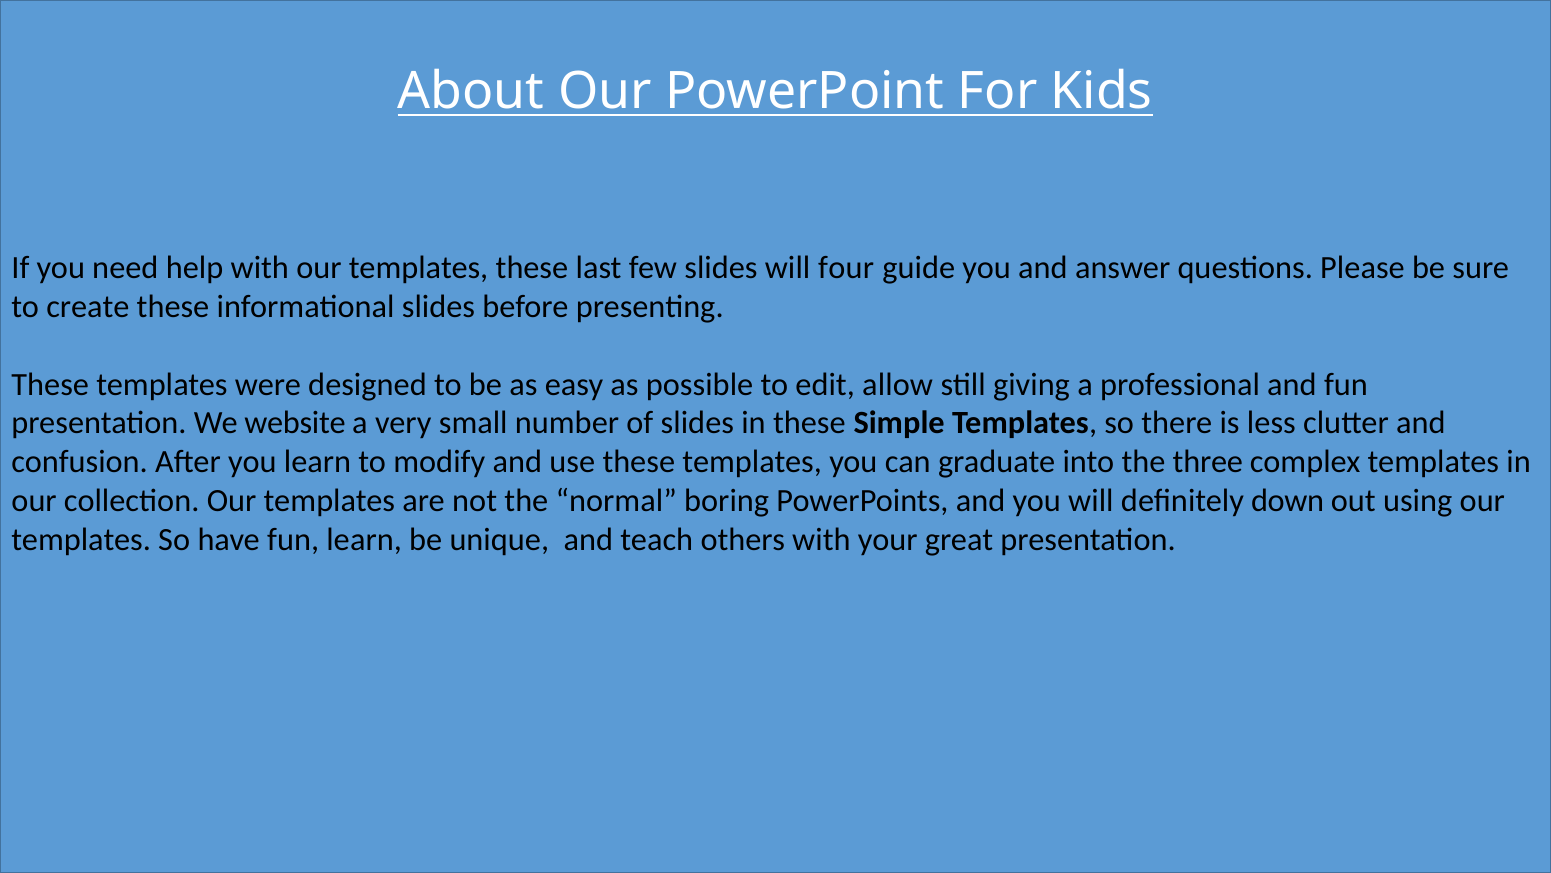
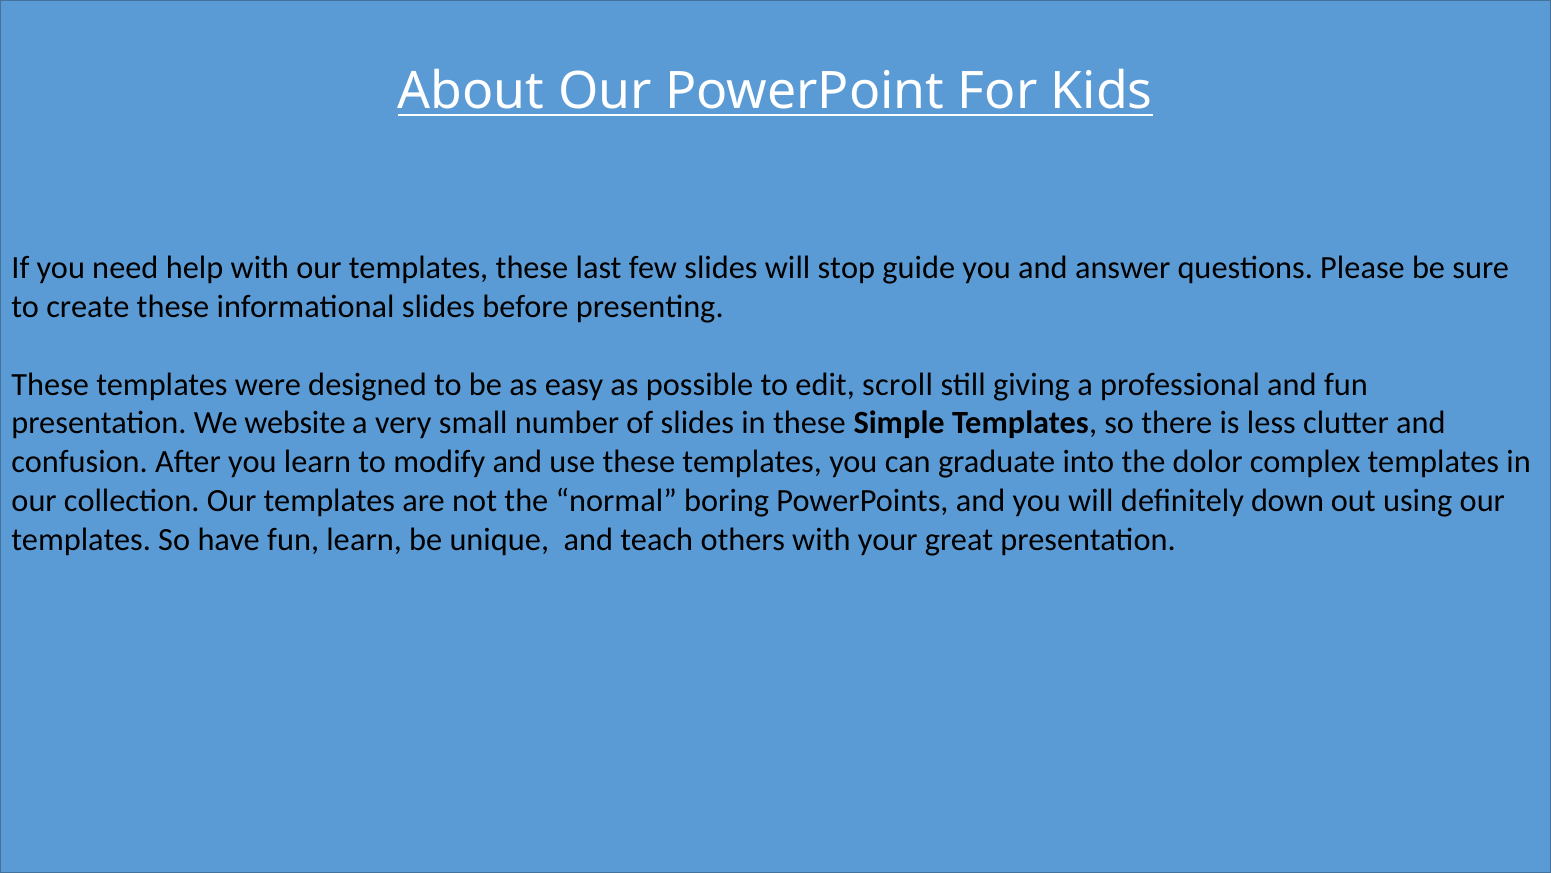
four: four -> stop (846, 268)
allow: allow -> scroll (898, 384)
three: three -> dolor (1208, 462)
